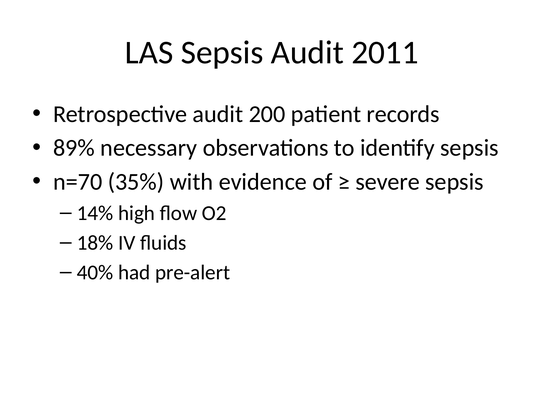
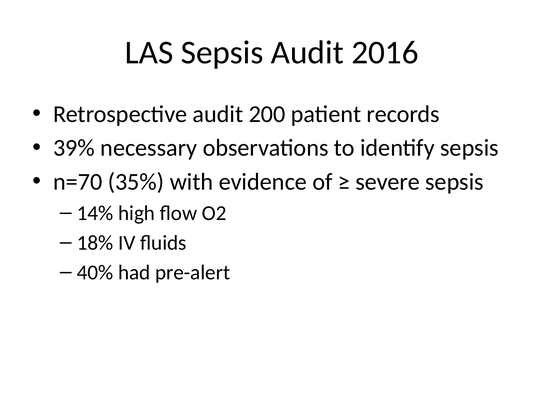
2011: 2011 -> 2016 (385, 53)
89%: 89% -> 39% (74, 148)
